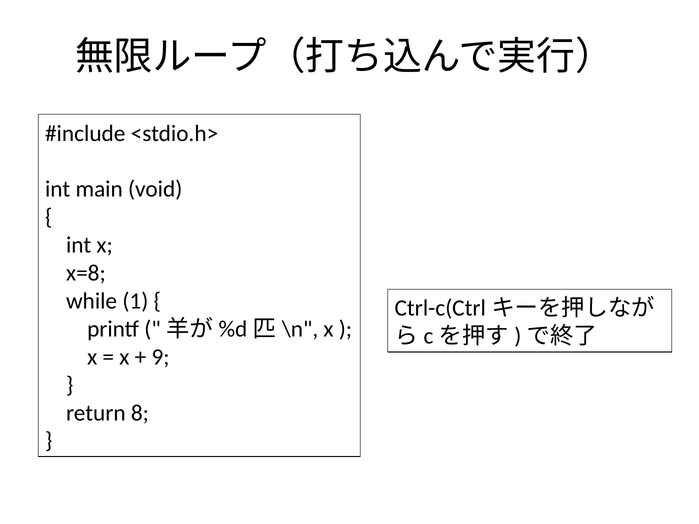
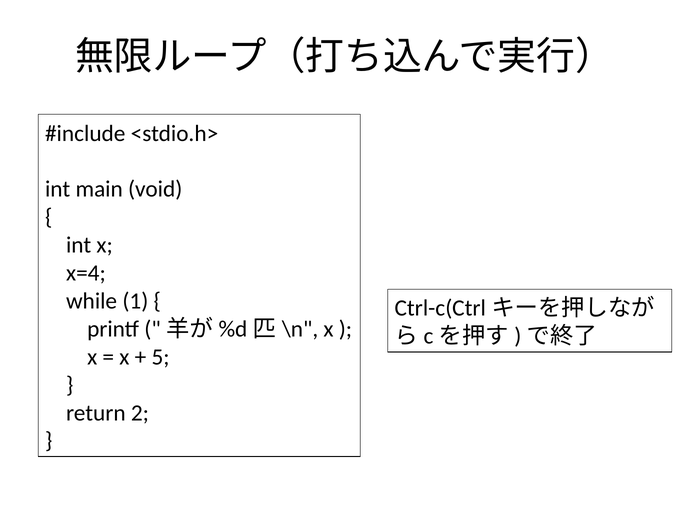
x=8: x=8 -> x=4 (86, 273)
9: 9 -> 5 (161, 357)
8: 8 -> 2 (140, 413)
